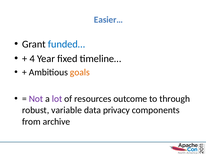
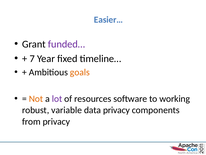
funded… colour: blue -> purple (66, 44)
4: 4 -> 7 (32, 58)
Not colour: purple -> orange (36, 99)
outcome: outcome -> software (130, 99)
through: through -> working (175, 99)
from archive: archive -> privacy (56, 121)
